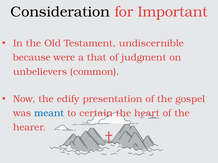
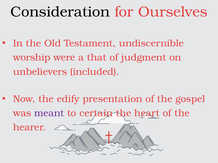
Important: Important -> Ourselves (173, 12)
because: because -> worship (32, 58)
common: common -> included (95, 72)
meant colour: blue -> purple (49, 113)
